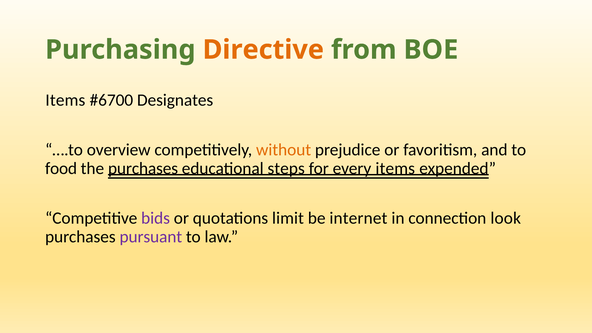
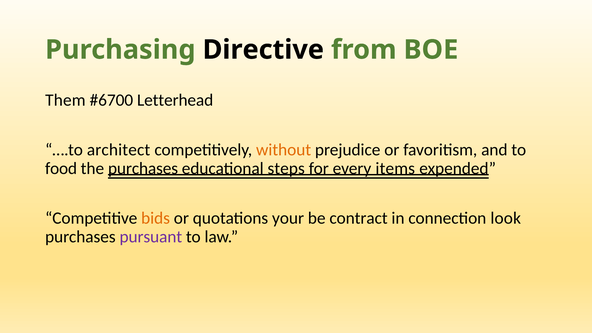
Directive colour: orange -> black (263, 50)
Items: Items -> Them (65, 100)
Designates: Designates -> Letterhead (175, 100)
overview: overview -> architect (119, 150)
bids colour: purple -> orange (156, 218)
limit: limit -> your (288, 218)
internet: internet -> contract (359, 218)
